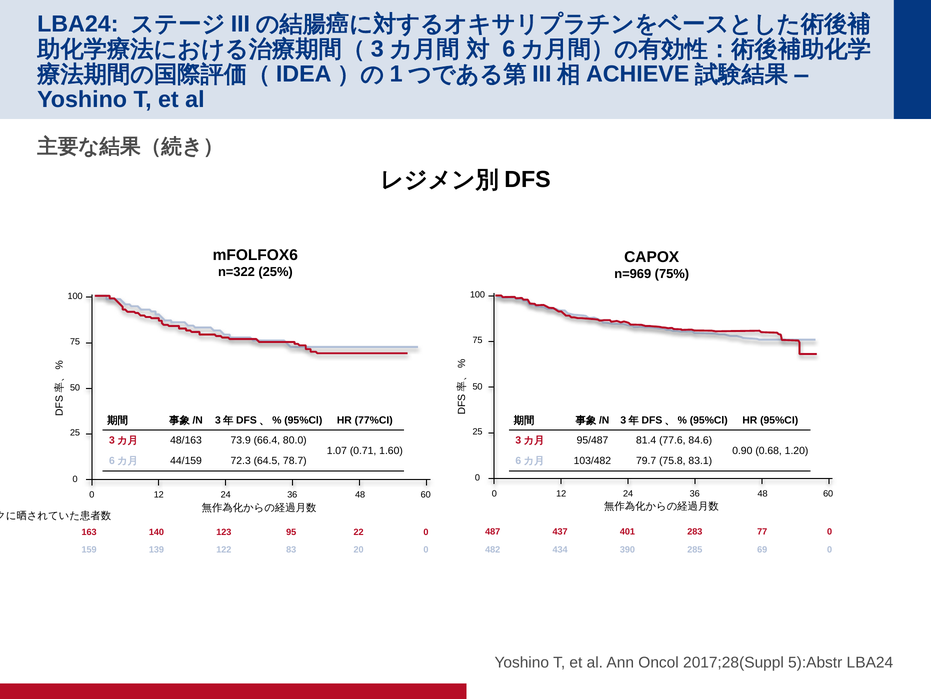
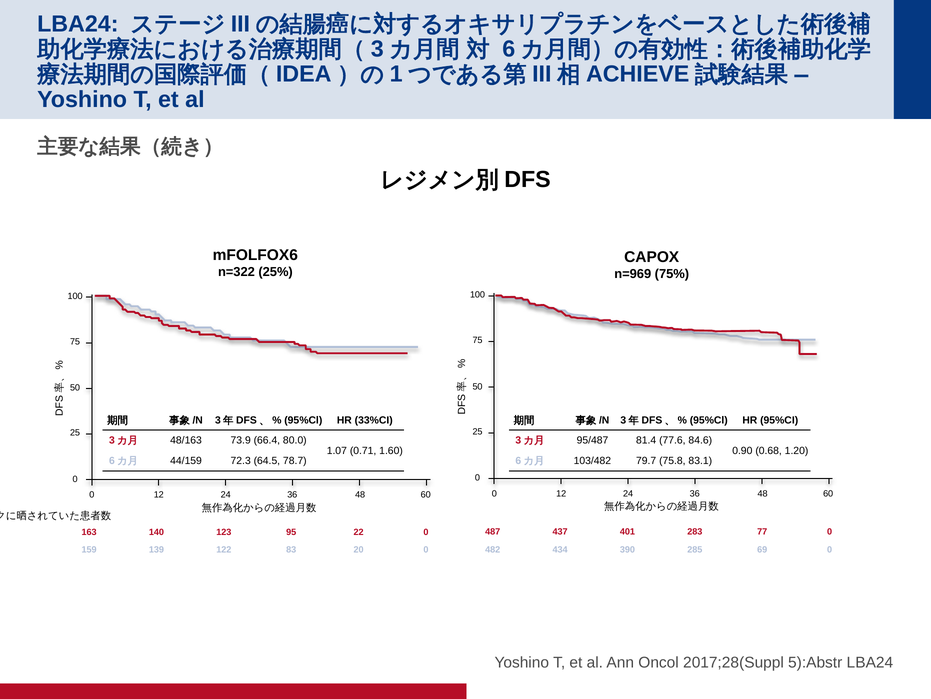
77%CI: 77%CI -> 33%CI (374, 420)
